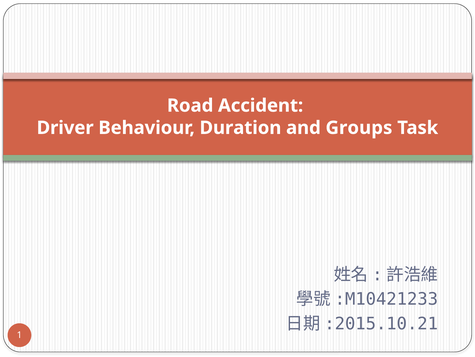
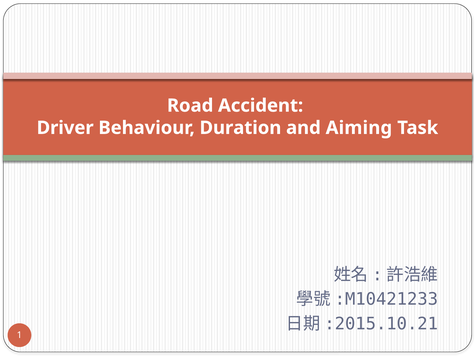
Groups: Groups -> Aiming (359, 128)
